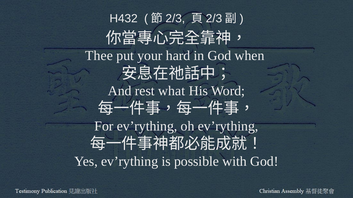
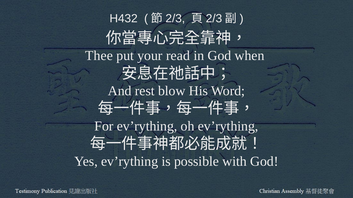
hard: hard -> read (178, 56)
what: what -> blow (172, 91)
